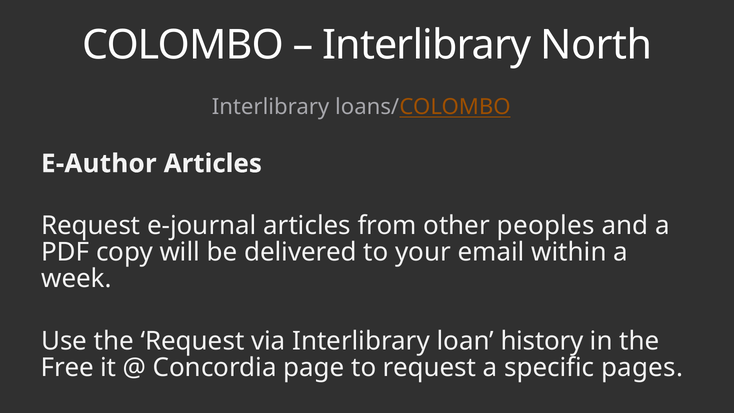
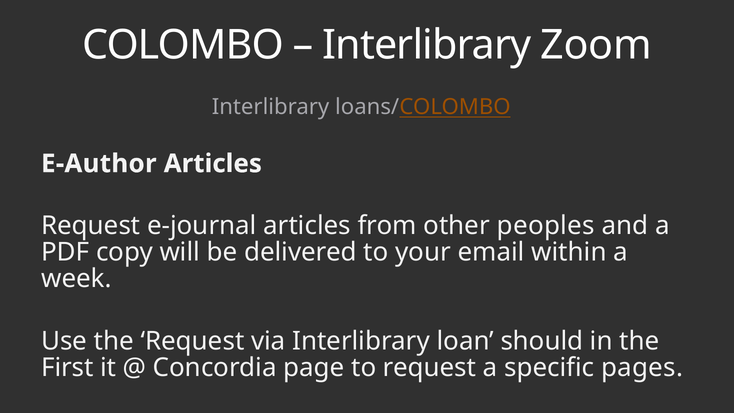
North: North -> Zoom (596, 45)
history: history -> should (542, 341)
Free: Free -> First (67, 368)
